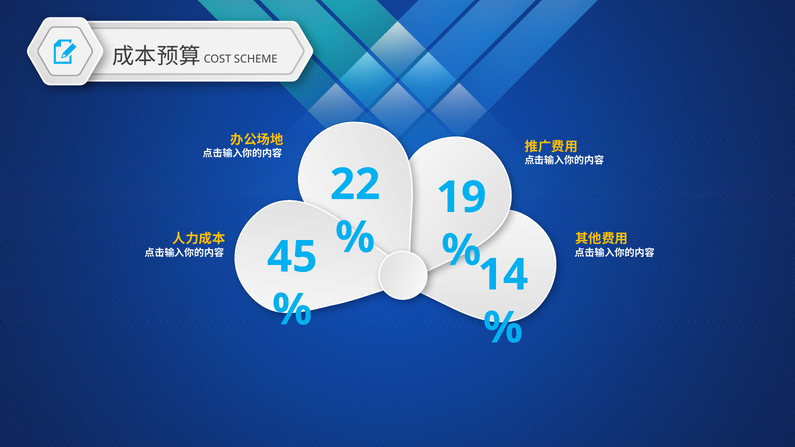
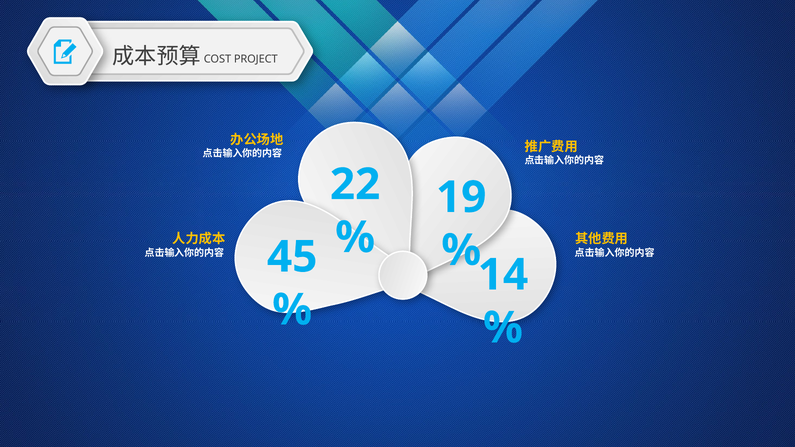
SCHEME: SCHEME -> PROJECT (256, 59)
